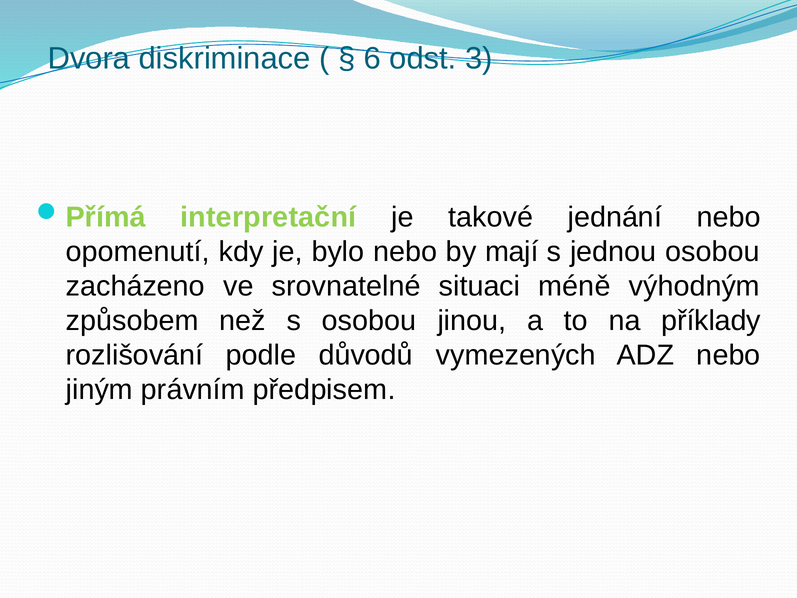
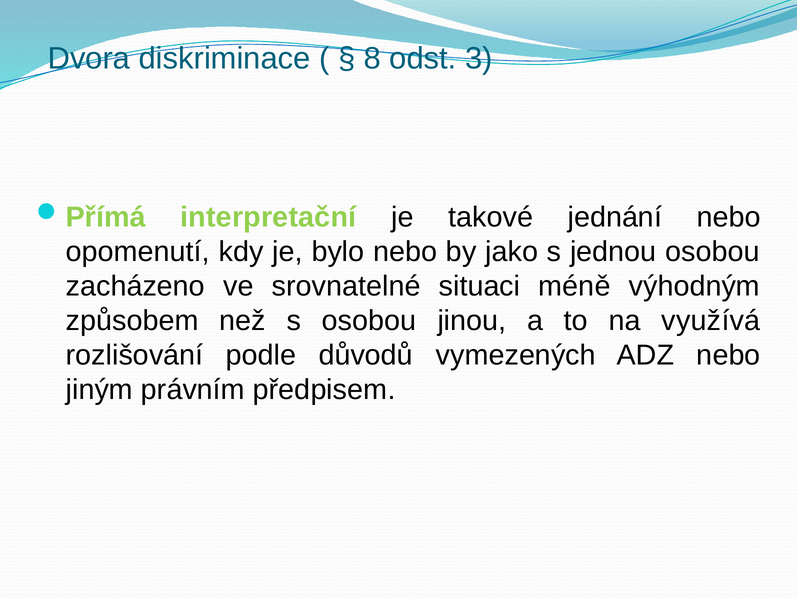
6: 6 -> 8 (372, 59)
mají: mají -> jako (512, 251)
příklady: příklady -> využívá (711, 320)
